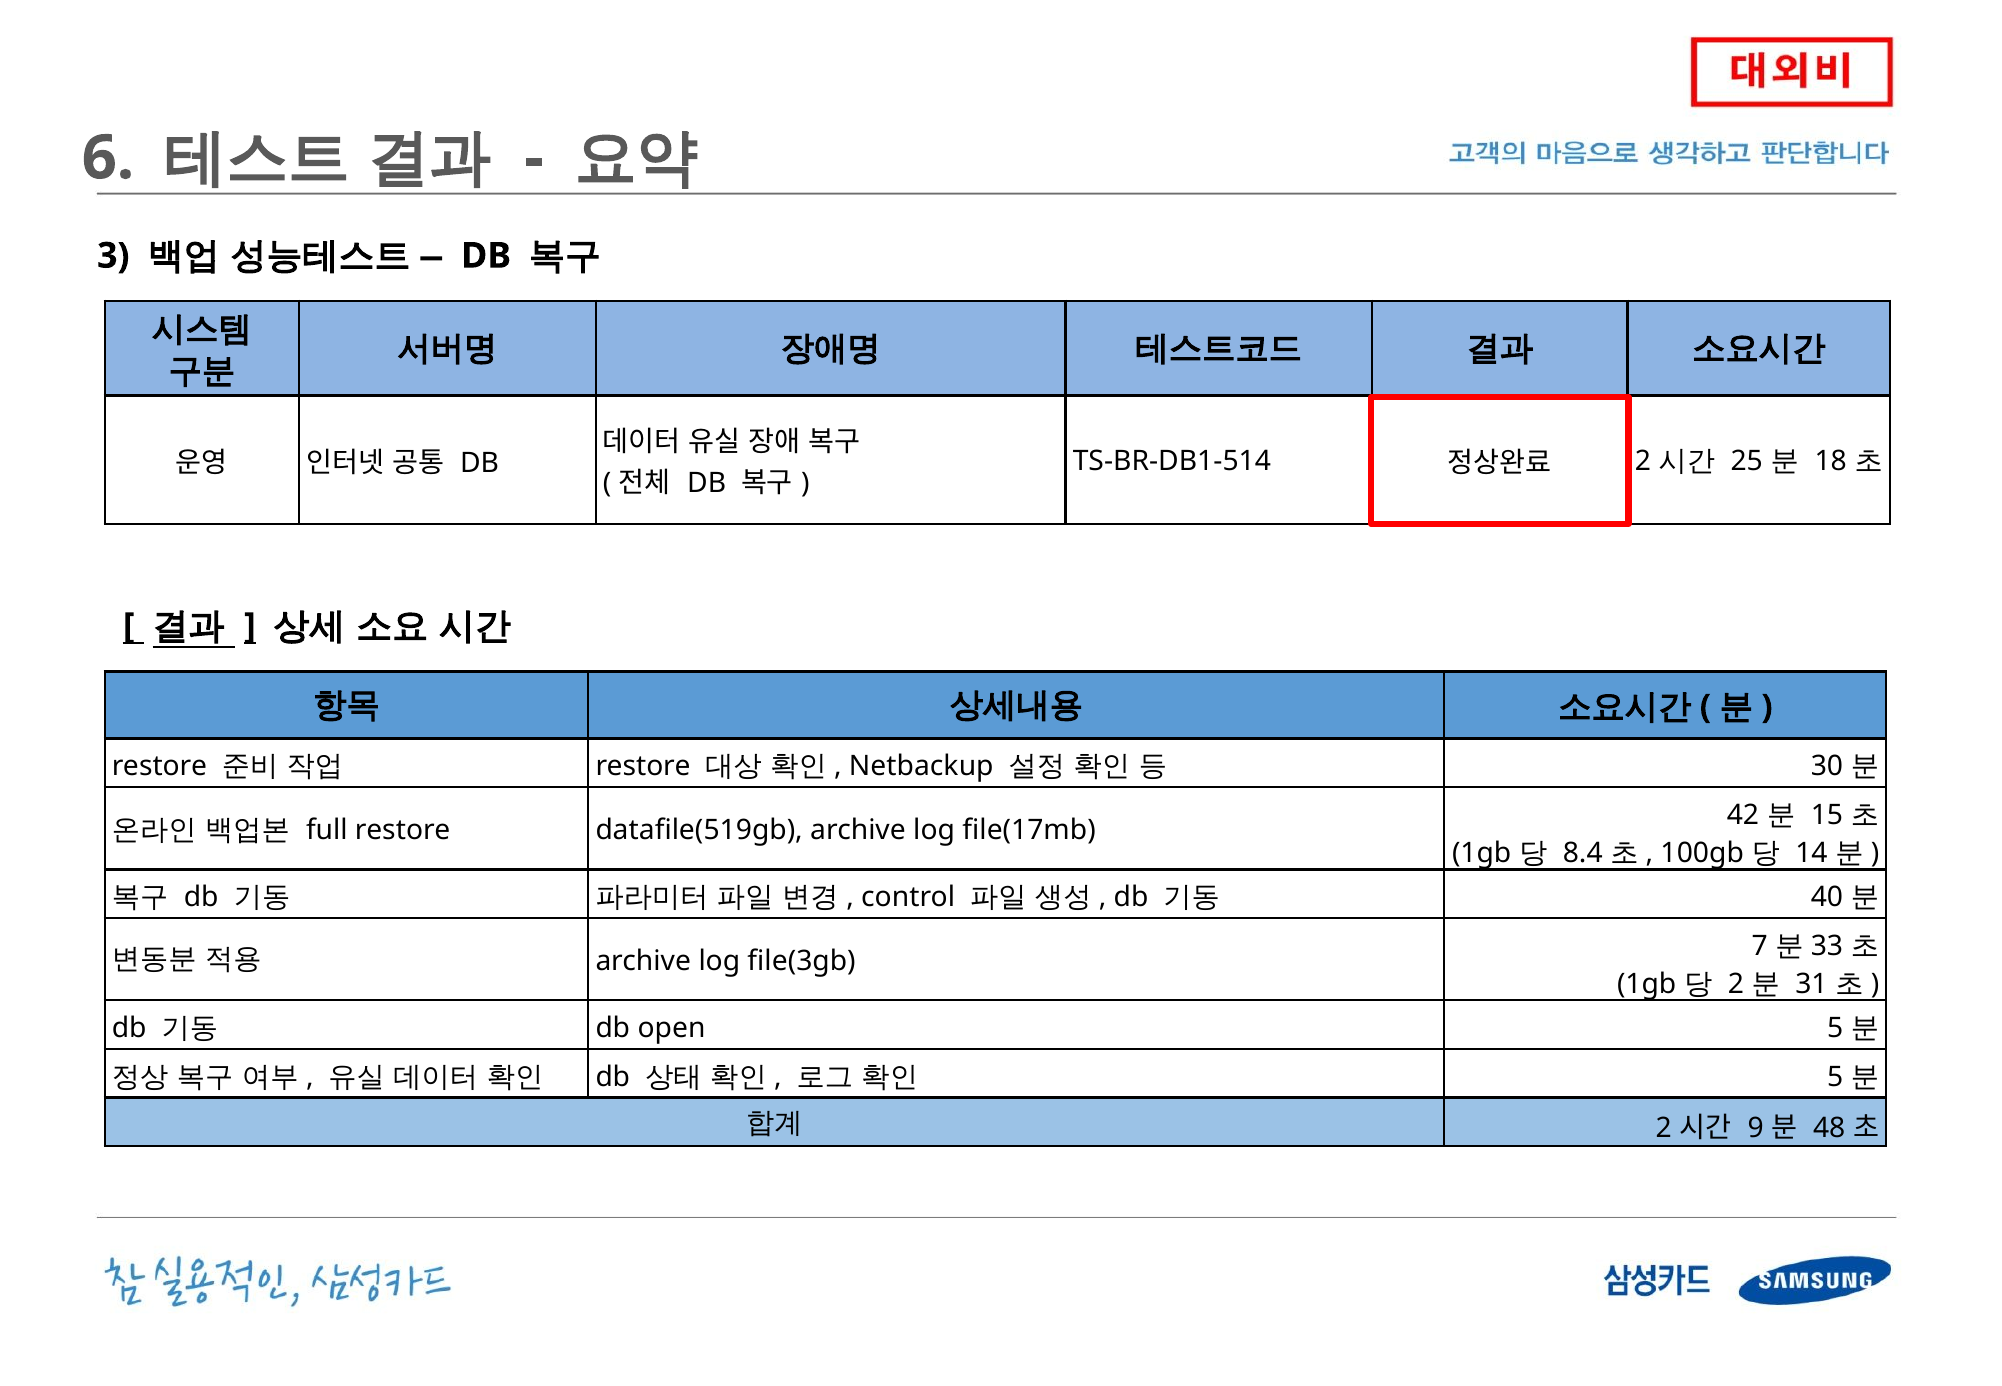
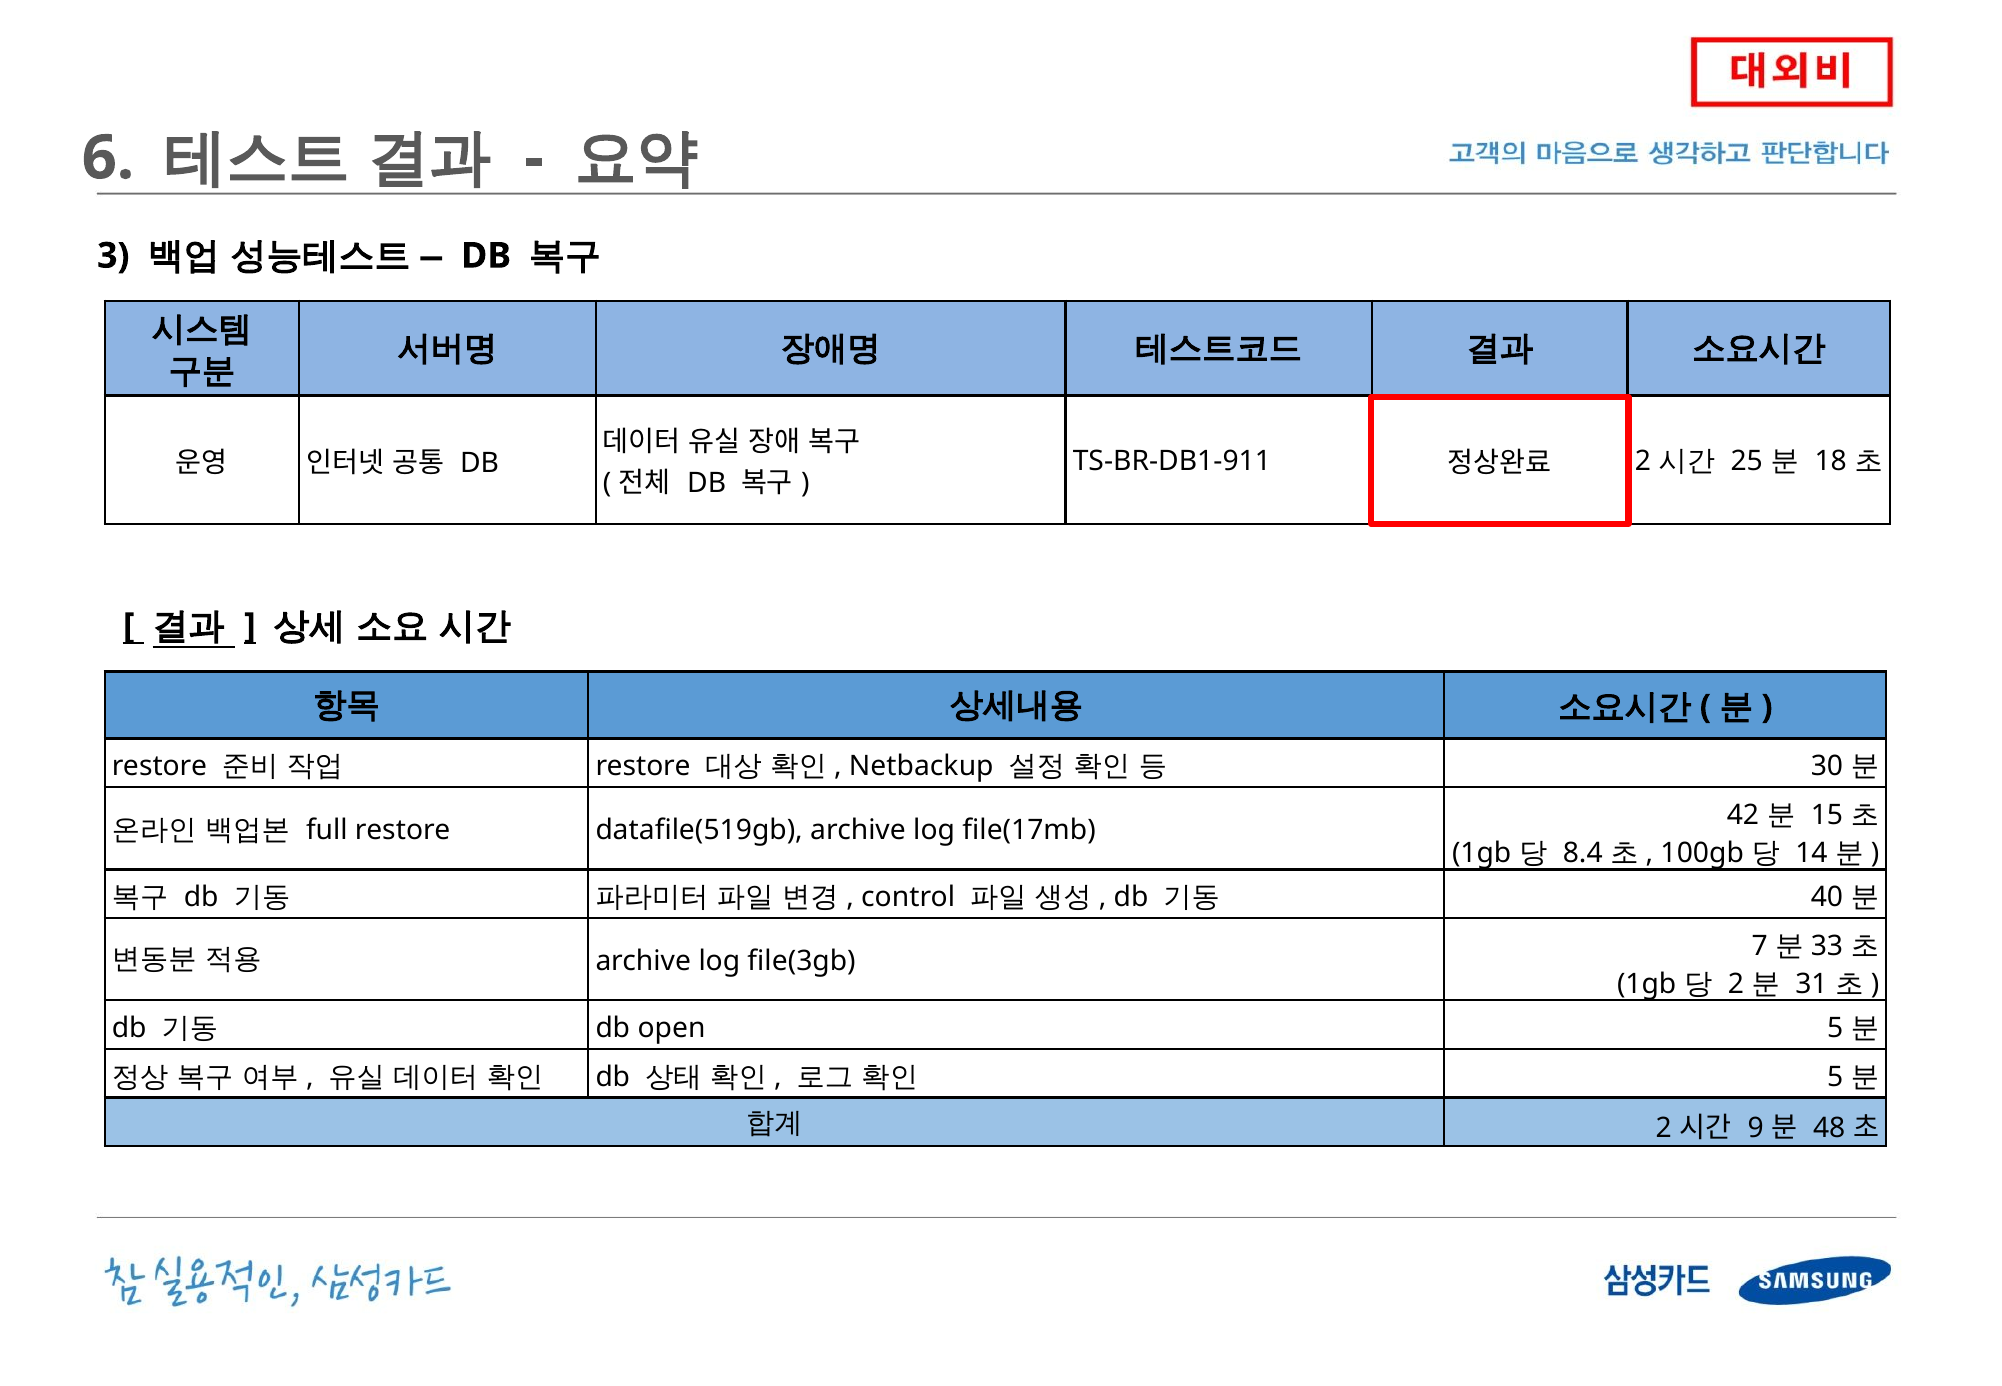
TS-BR-DB1-514: TS-BR-DB1-514 -> TS-BR-DB1-911 (1172, 462)
